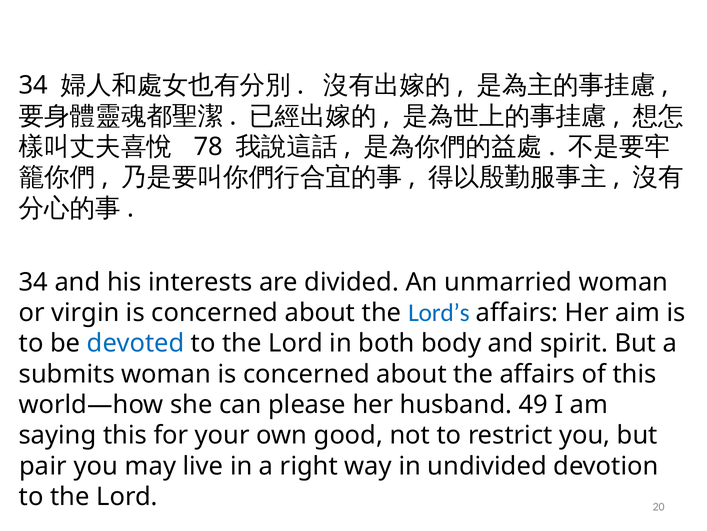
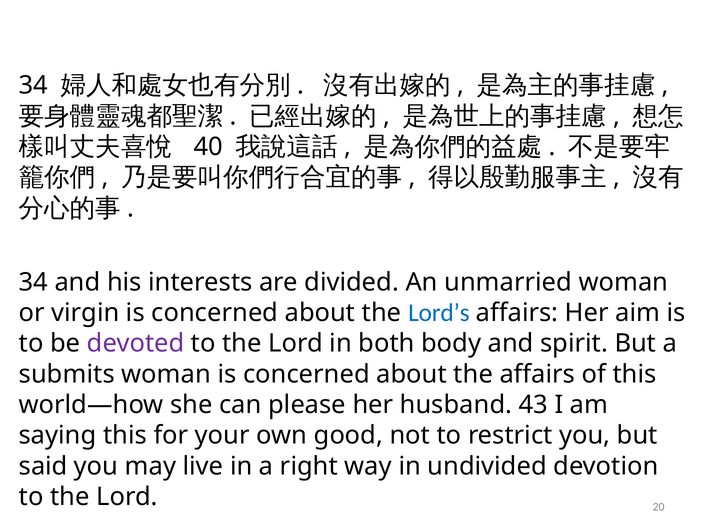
78: 78 -> 40 (208, 147)
devoted colour: blue -> purple (136, 343)
49: 49 -> 43 (533, 404)
pair: pair -> said (43, 465)
